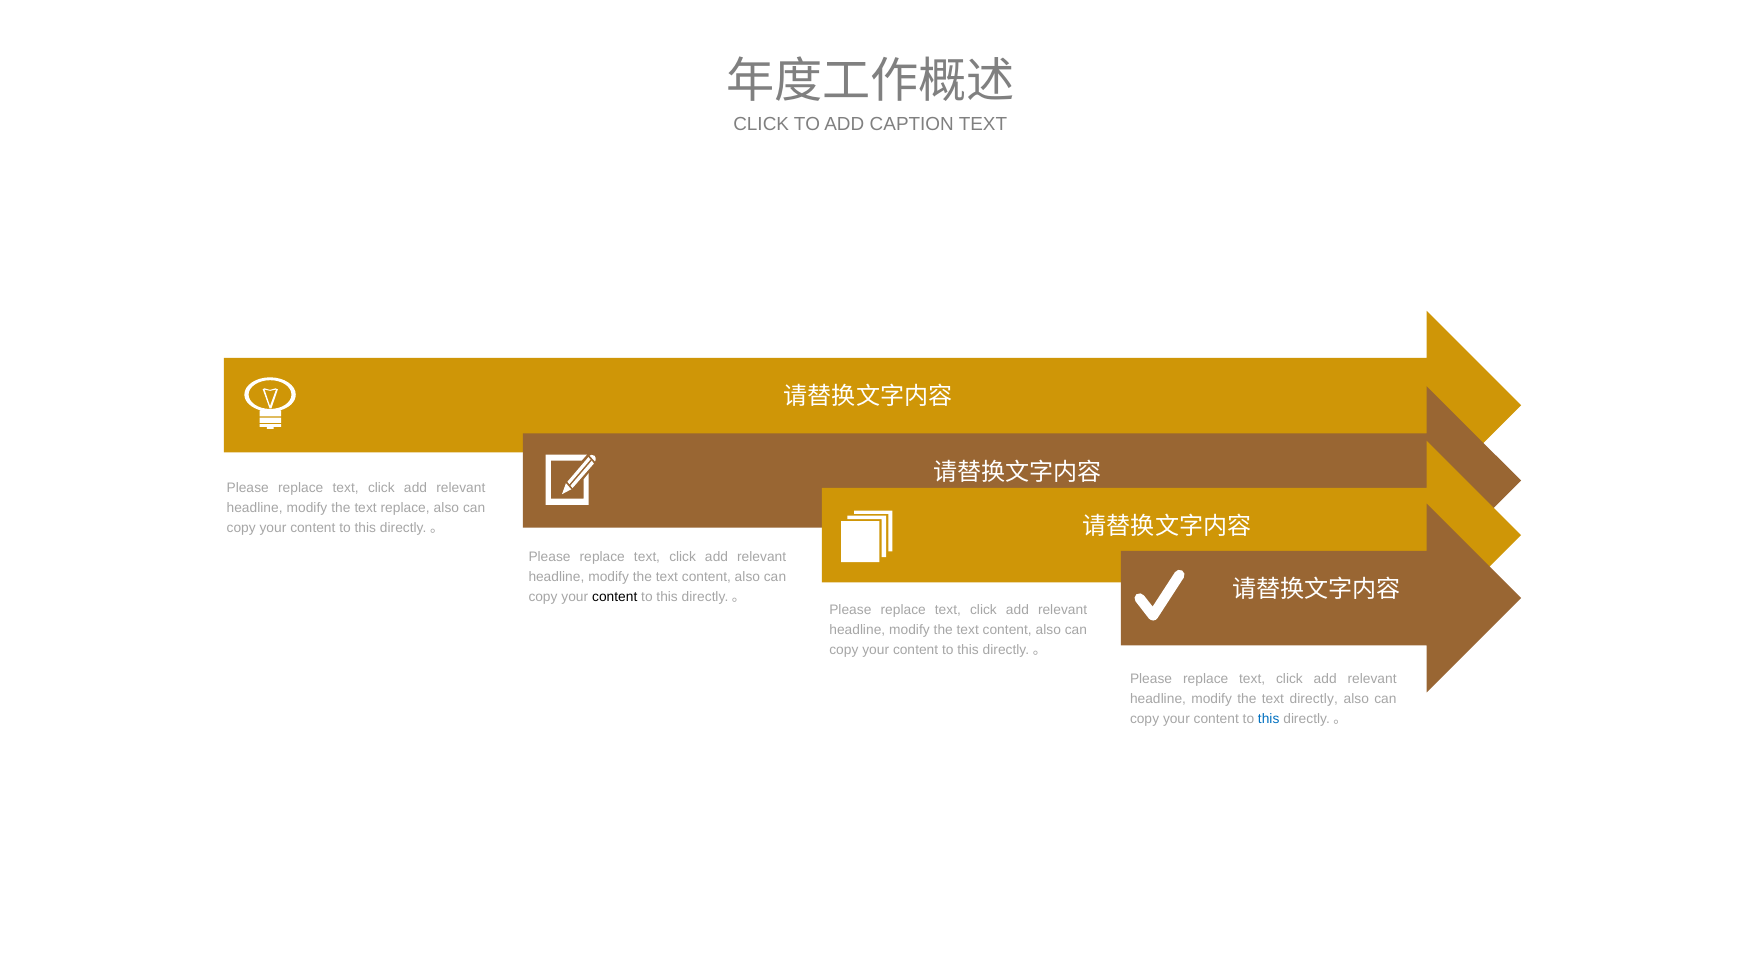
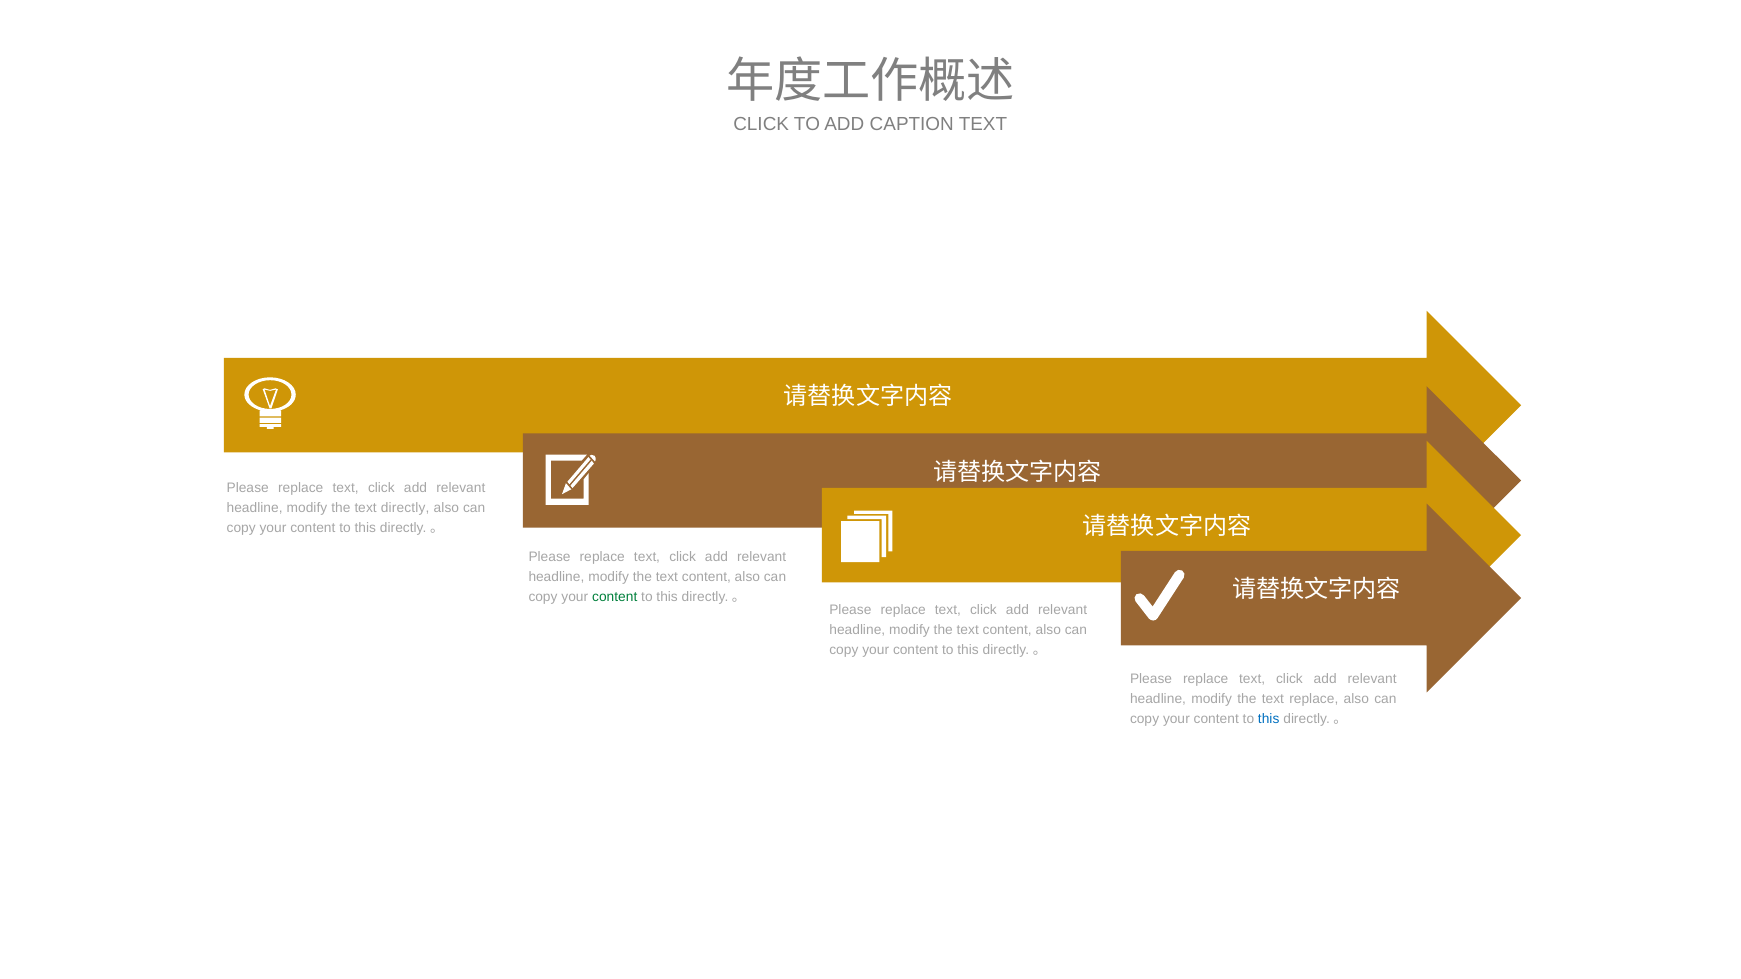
text replace: replace -> directly (405, 508)
content colour: black -> green (615, 597)
text directly: directly -> replace (1314, 699)
